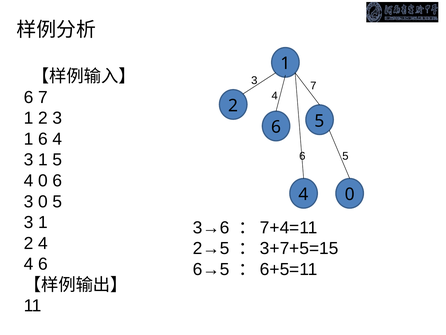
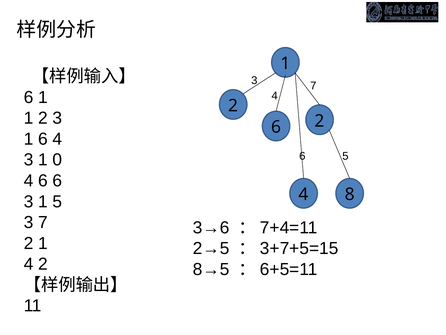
6 7: 7 -> 1 (43, 97)
5: 5 -> 2 (320, 121)
1 5: 5 -> 0 (57, 160)
0: 0 -> 6 (43, 180)
0: 0 -> 8 (350, 194)
0: 0 -> 1 (43, 201)
1: 1 -> 7 (43, 222)
2 4: 4 -> 1 (43, 243)
4 6: 6 -> 2 (43, 264)
6→5: 6→5 -> 8→5 (211, 269)
